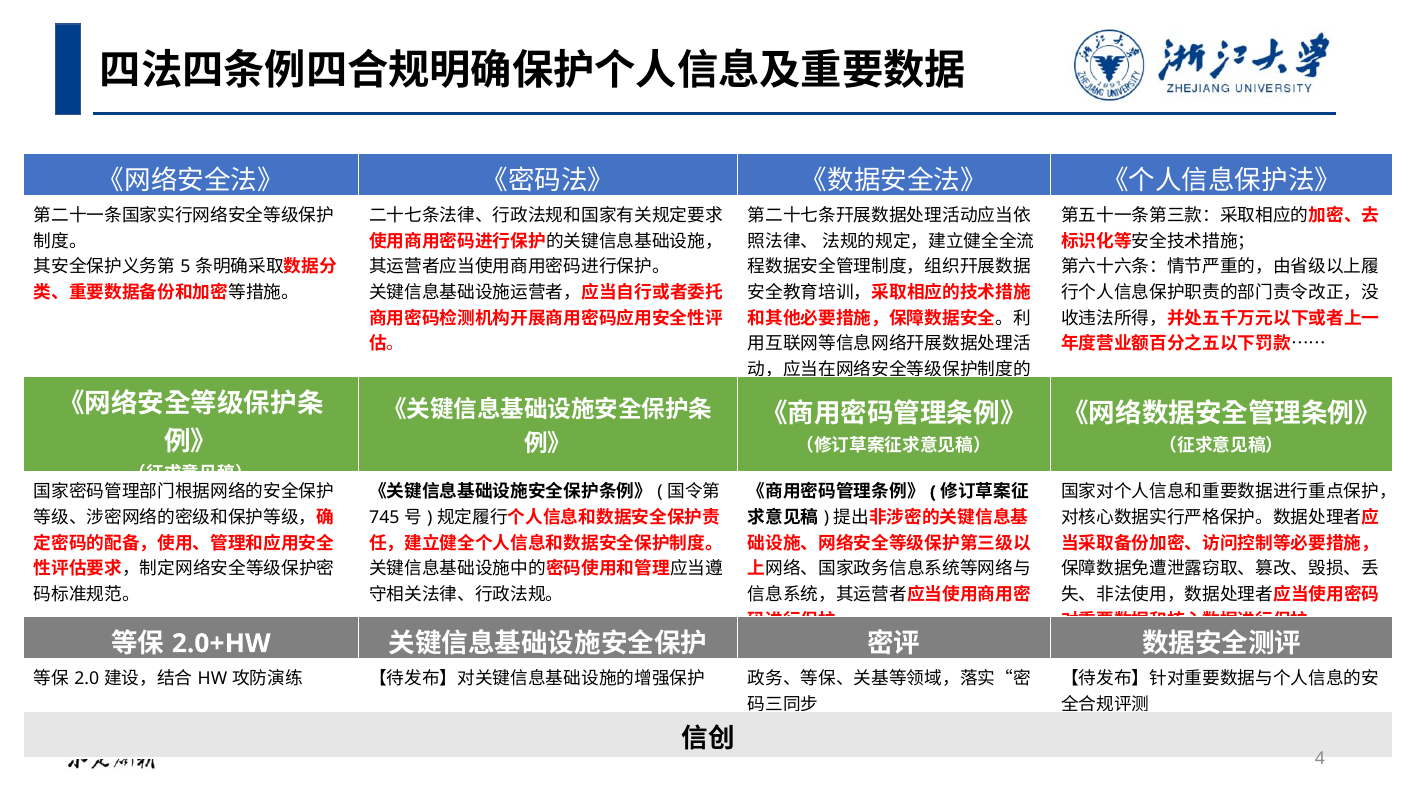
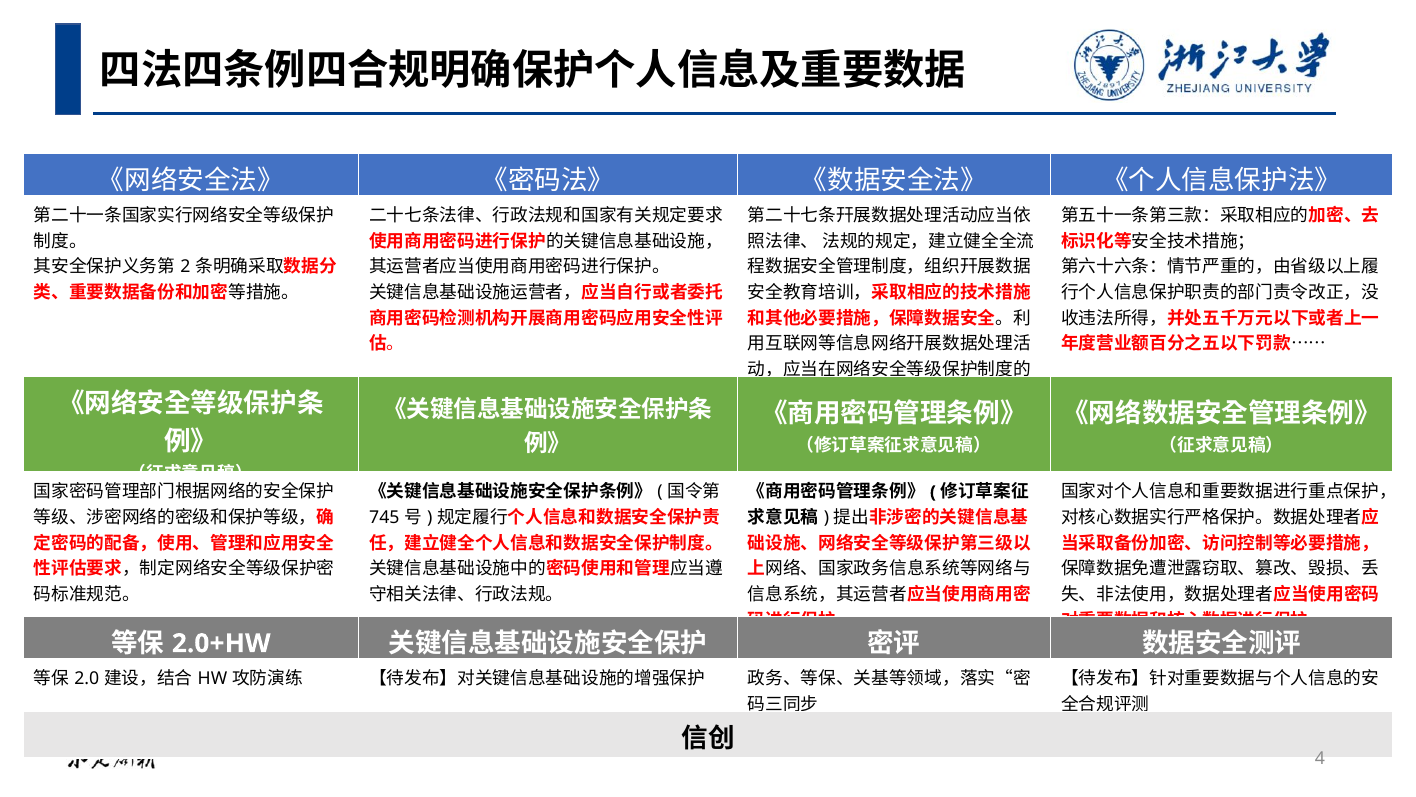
5: 5 -> 2 (186, 267)
